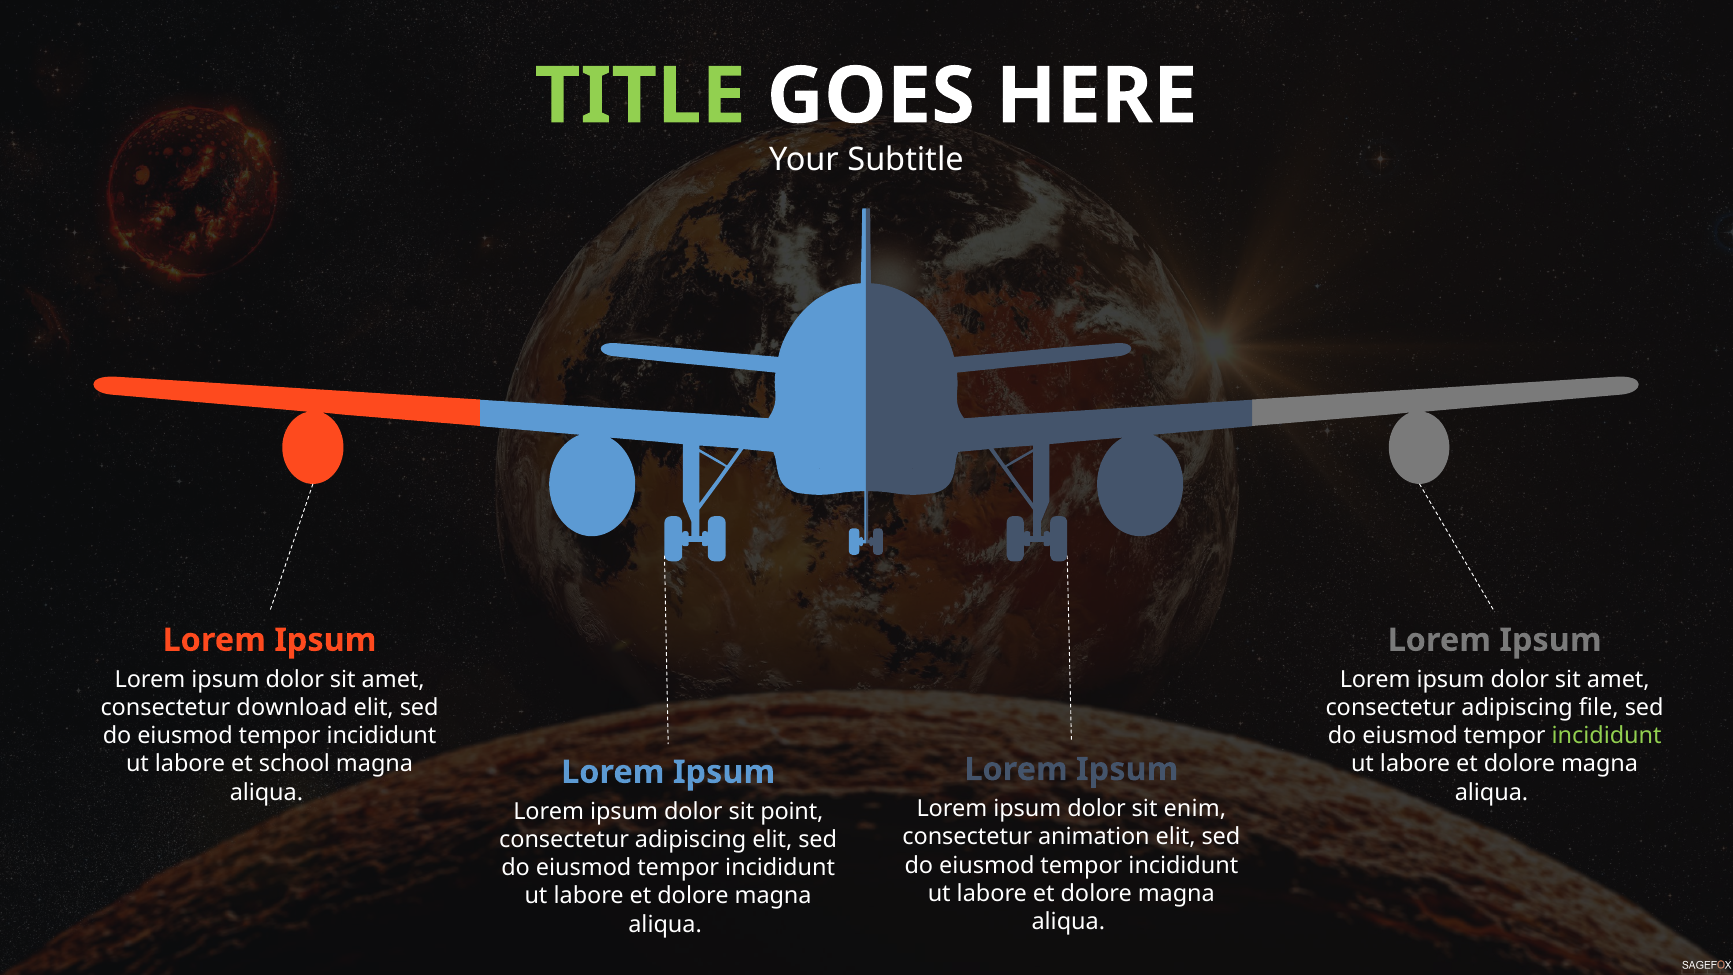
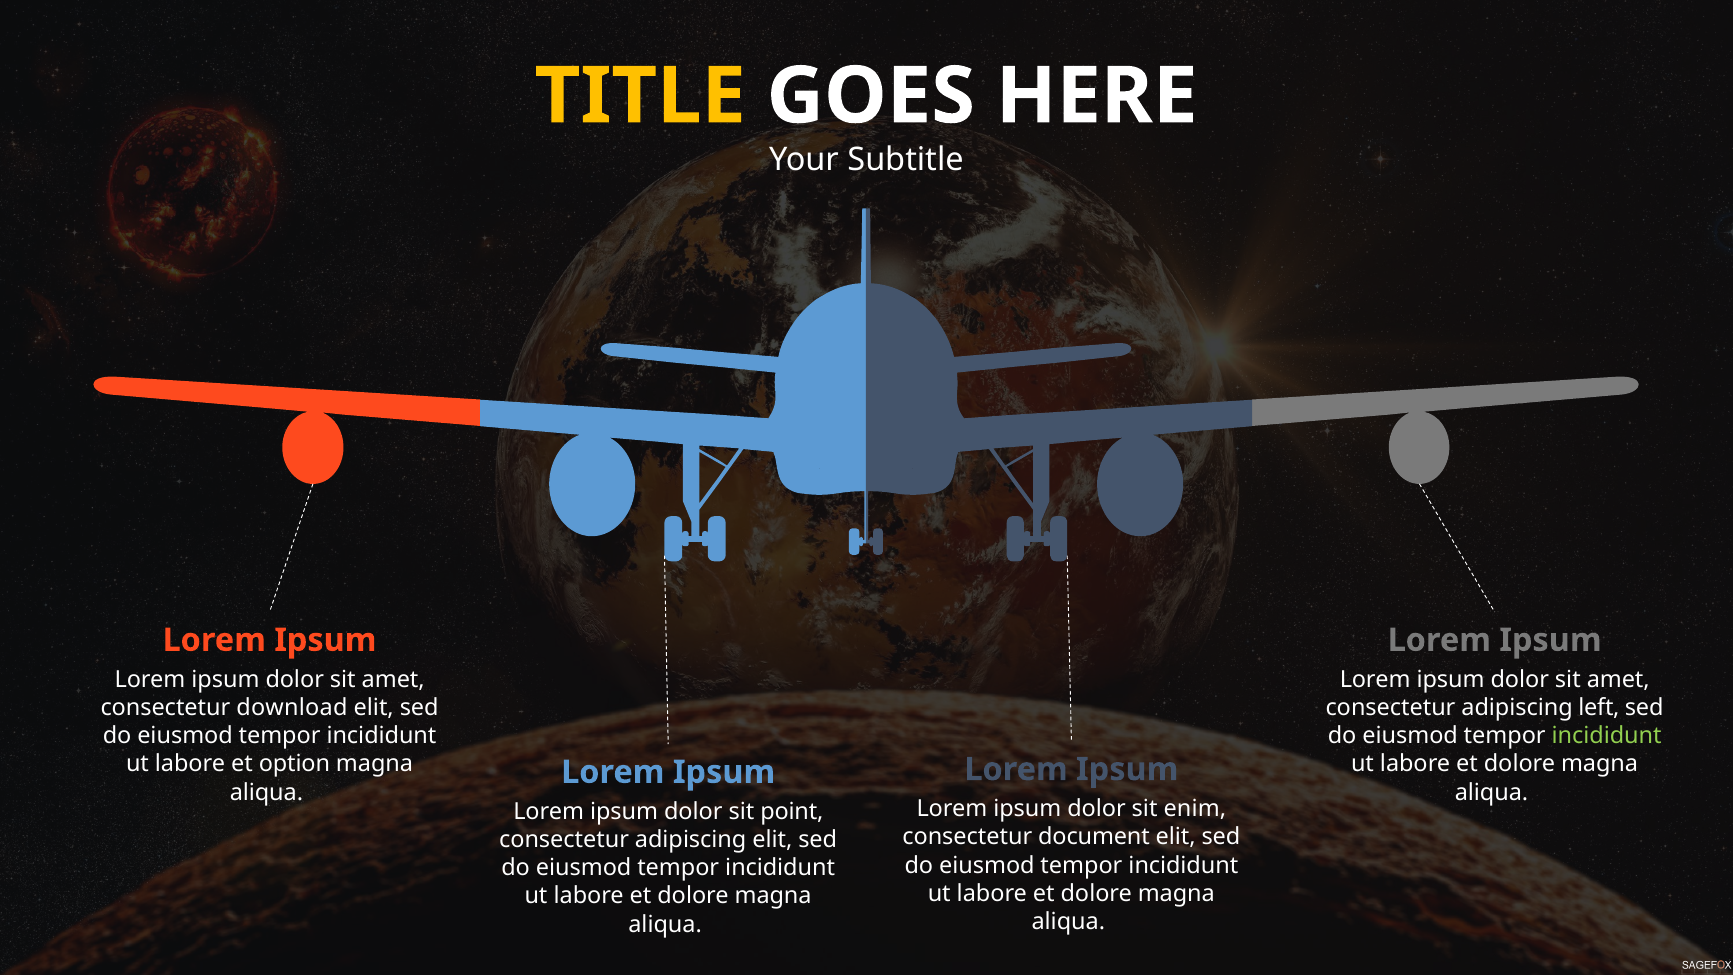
TITLE colour: light green -> yellow (640, 96)
file: file -> left (1599, 708)
school: school -> option (294, 764)
animation: animation -> document (1094, 837)
